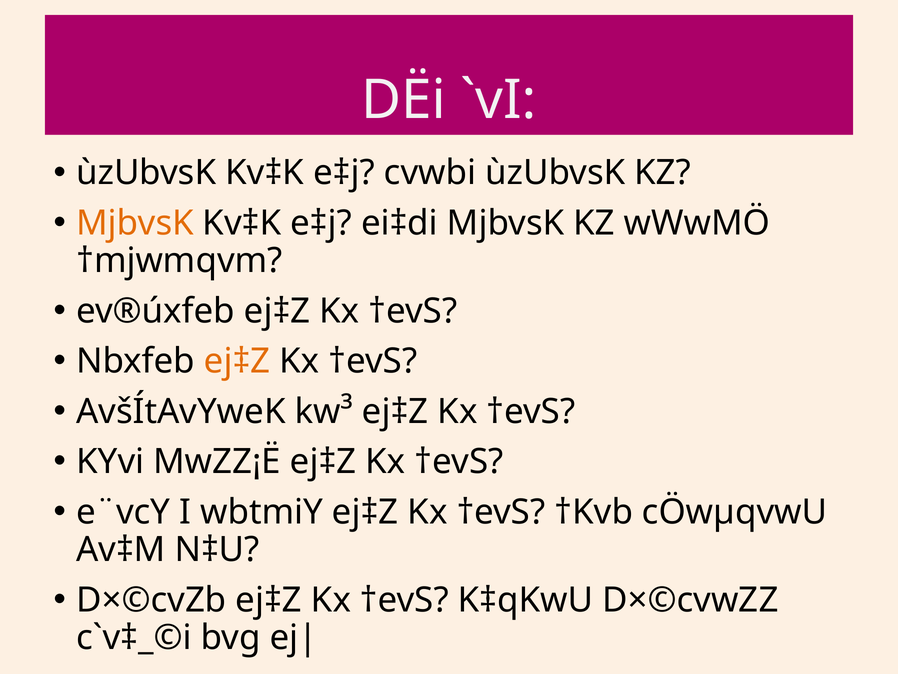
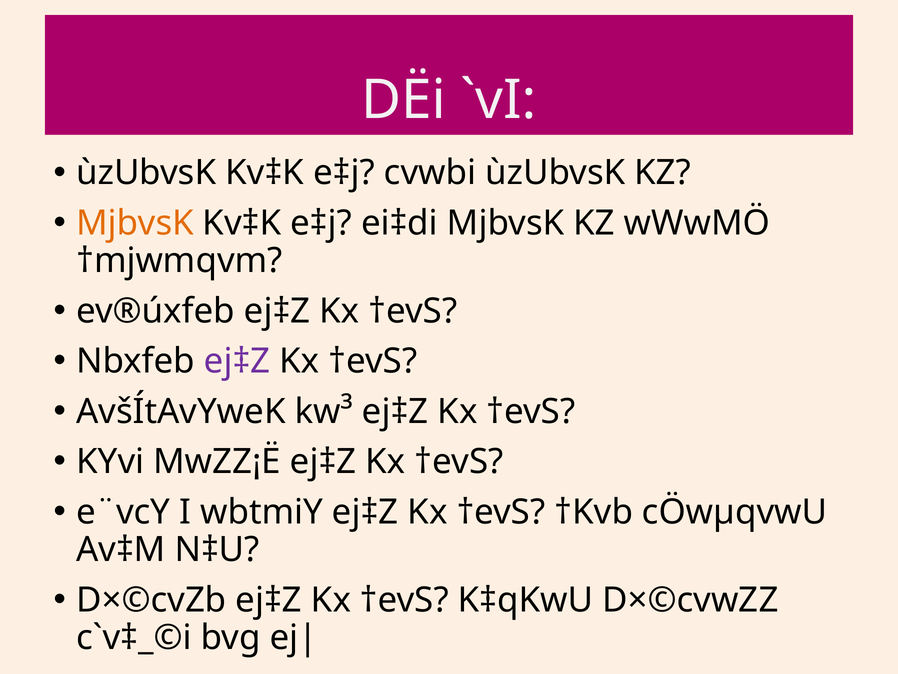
ej‡Z colour: orange -> purple (237, 361)
